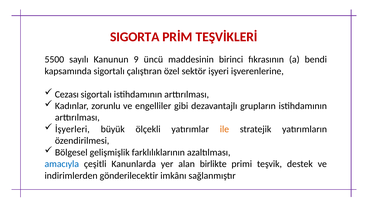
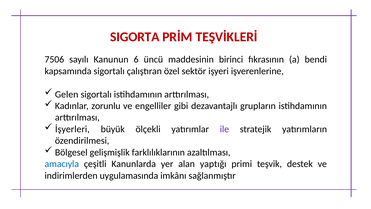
5500: 5500 -> 7506 (54, 59)
9: 9 -> 6 (136, 59)
Cezası: Cezası -> Gelen (67, 94)
ile colour: orange -> purple (224, 129)
birlikte: birlikte -> yaptığı (213, 164)
gönderilecektir: gönderilecektir -> uygulamasında (129, 175)
